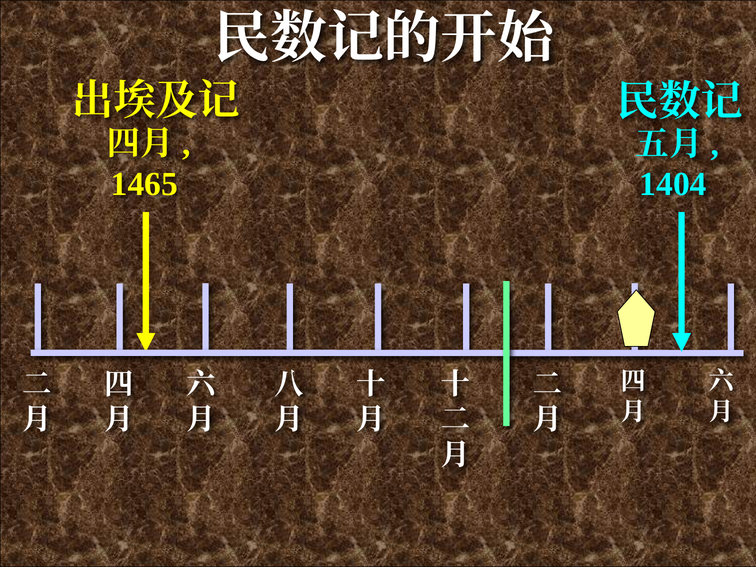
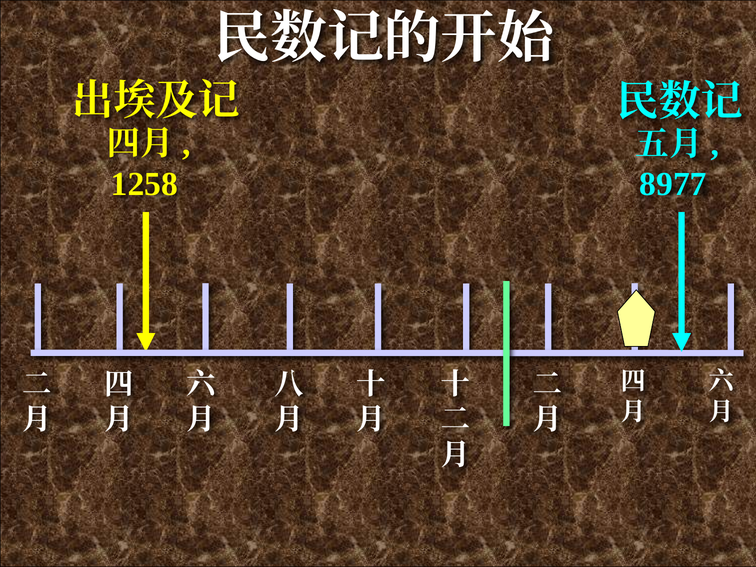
1465: 1465 -> 1258 (144, 184)
1404: 1404 -> 8977 (673, 184)
